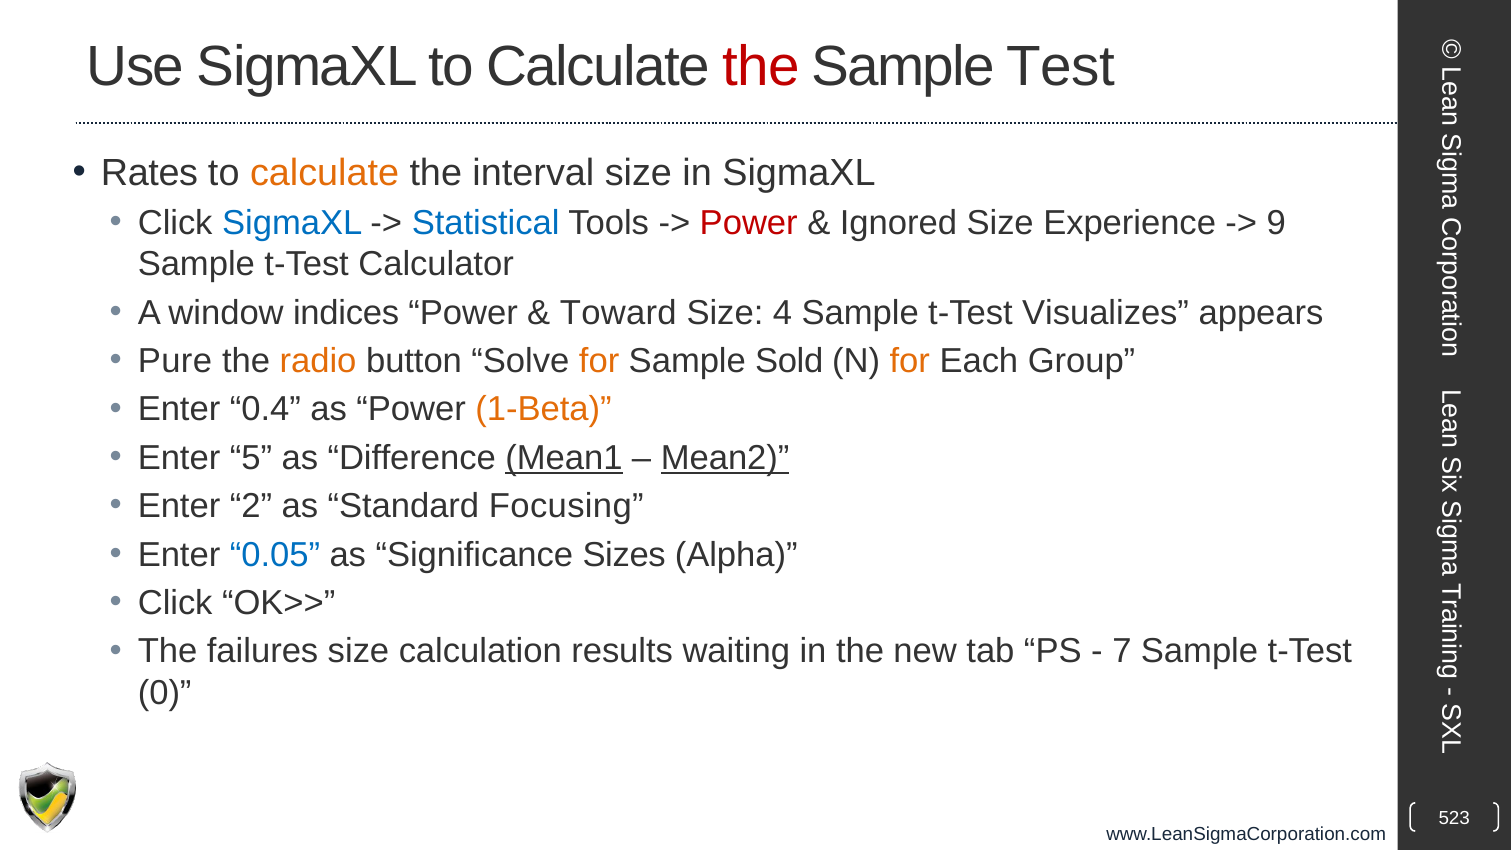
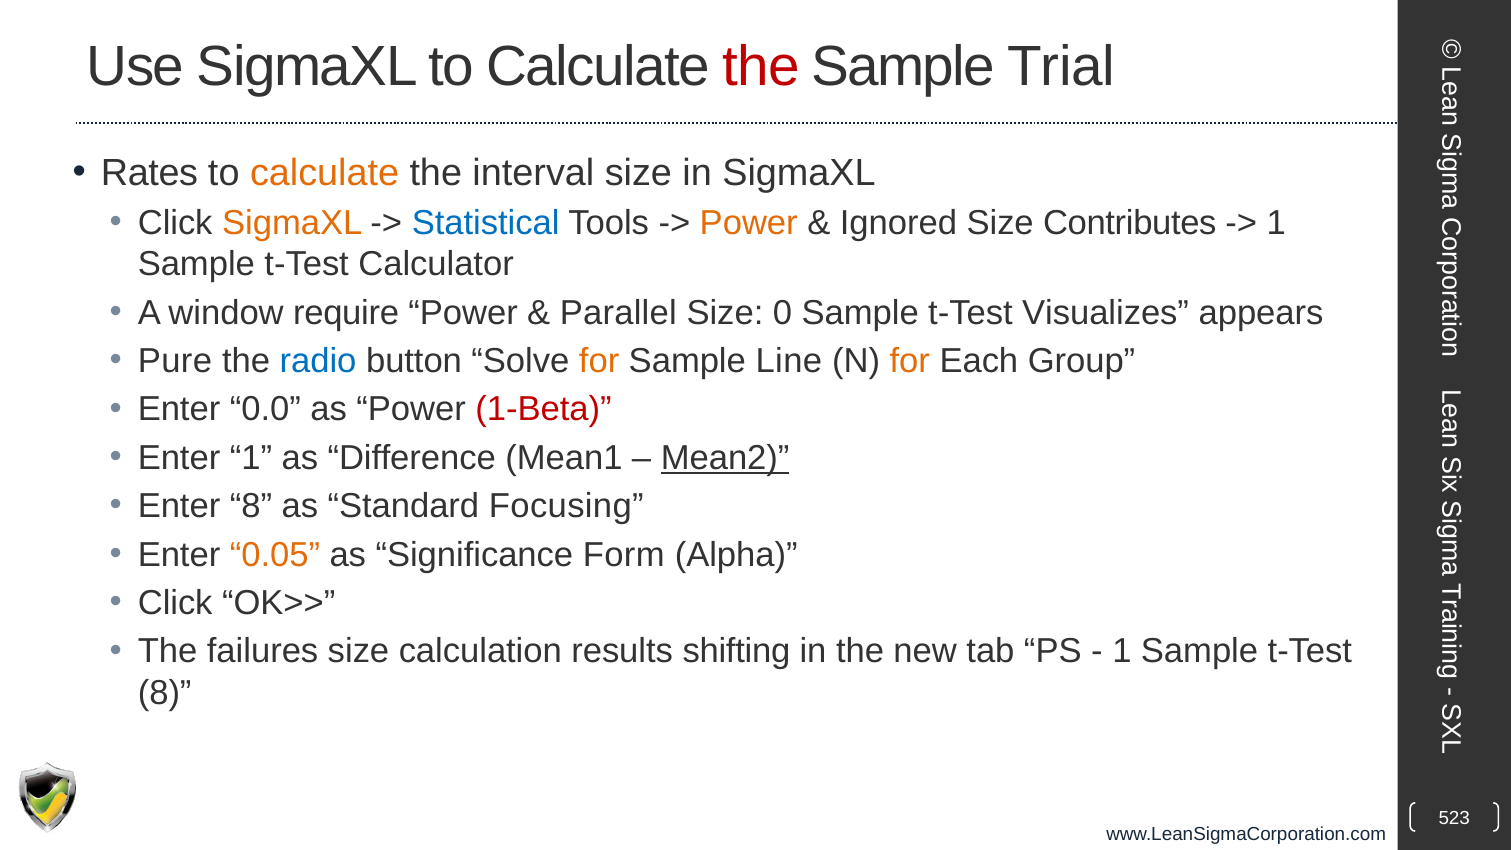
Test: Test -> Trial (1061, 67)
SigmaXL colour: blue -> orange (292, 223)
Power colour: red -> orange (749, 223)
Experience: Experience -> Contributes (1130, 223)
9: 9 -> 1 (1276, 223)
indices: indices -> require (346, 313)
Toward: Toward -> Parallel (618, 313)
4: 4 -> 0 (782, 313)
radio colour: orange -> blue (318, 361)
Sold: Sold -> Line (789, 361)
0.4: 0.4 -> 0.0 (265, 409)
1-Beta colour: orange -> red (544, 409)
Enter 5: 5 -> 1 (251, 458)
Mean1 underline: present -> none (564, 458)
Enter 2: 2 -> 8 (251, 506)
0.05 colour: blue -> orange (275, 555)
Sizes: Sizes -> Form (624, 555)
waiting: waiting -> shifting (736, 651)
7: 7 -> 1 (1122, 651)
0: 0 -> 8 (165, 693)
